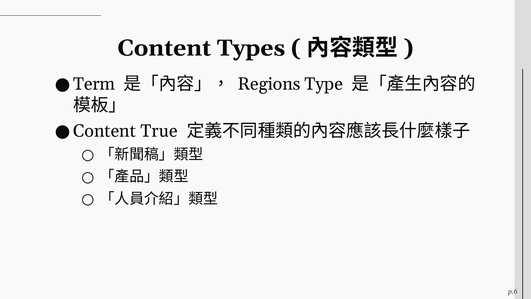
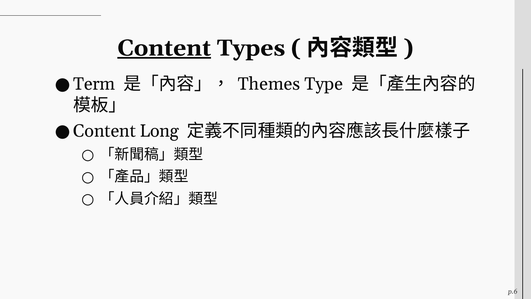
Content underline: none -> present (164, 48)
Regions: Regions -> Themes (269, 84)
True: True -> Long (159, 131)
